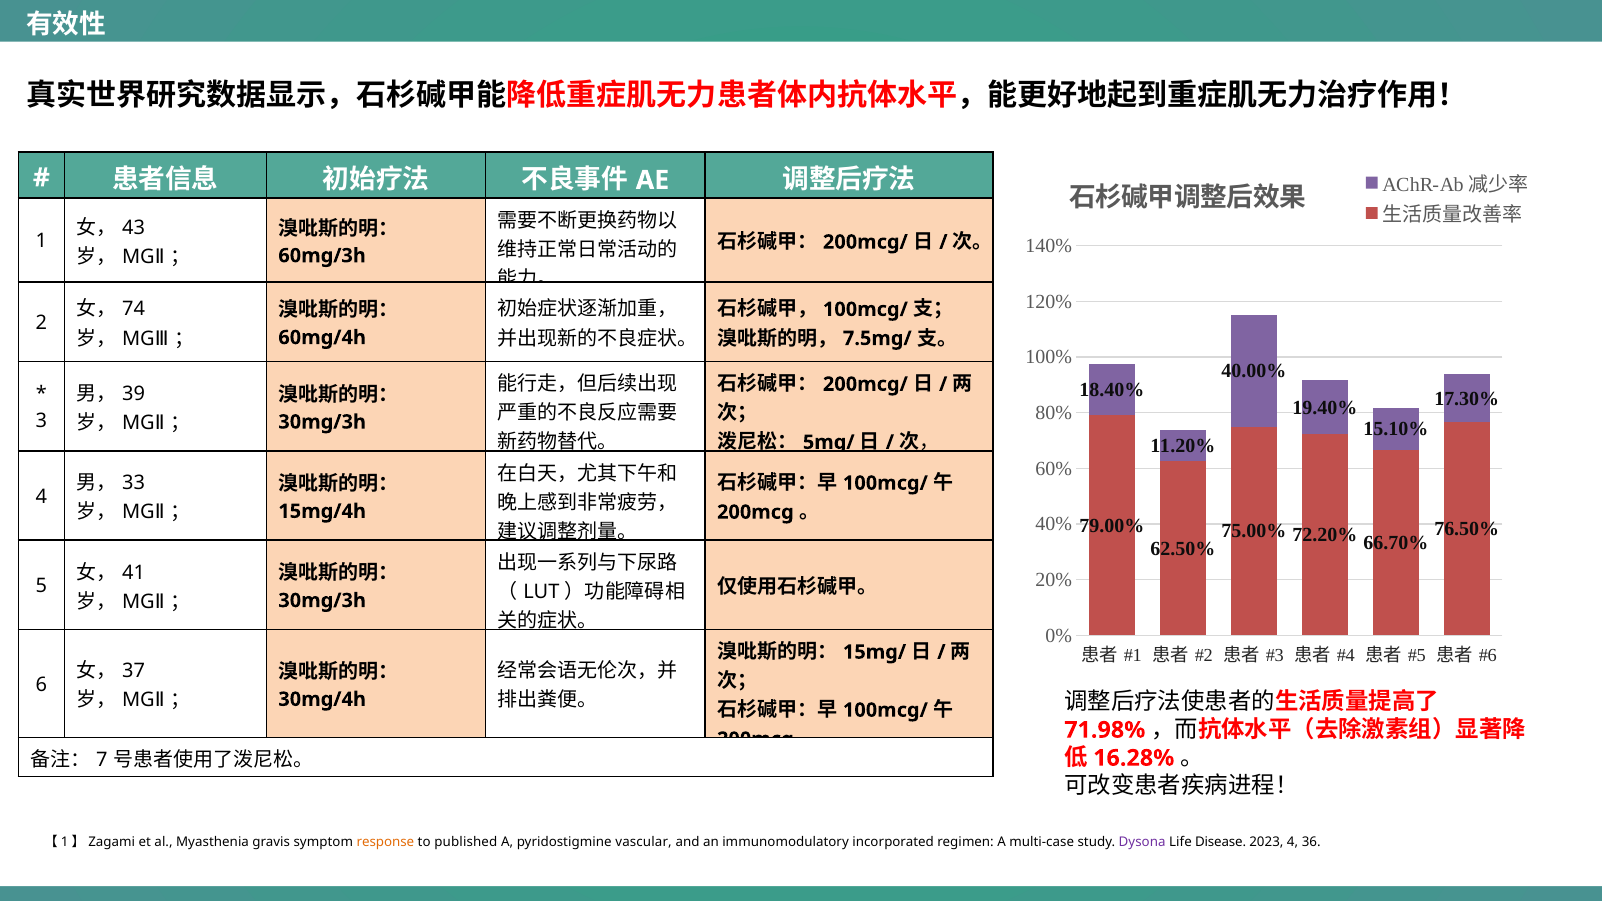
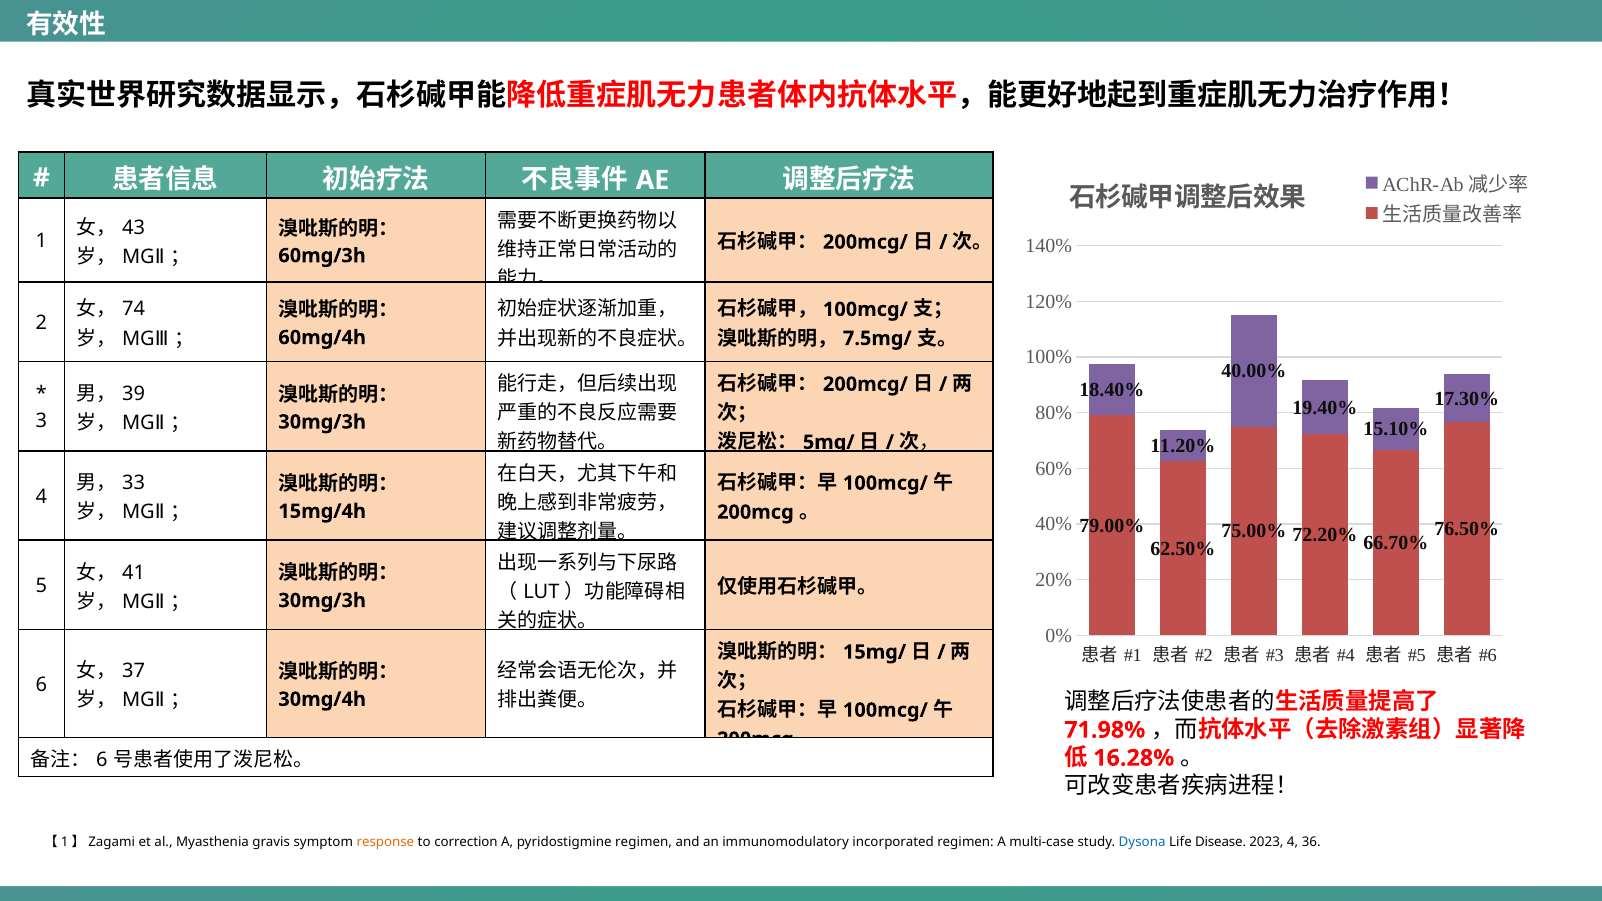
7: 7 -> 6 (102, 760)
published: published -> correction (466, 842)
pyridostigmine vascular: vascular -> regimen (644, 842)
Dysona colour: purple -> blue (1142, 842)
